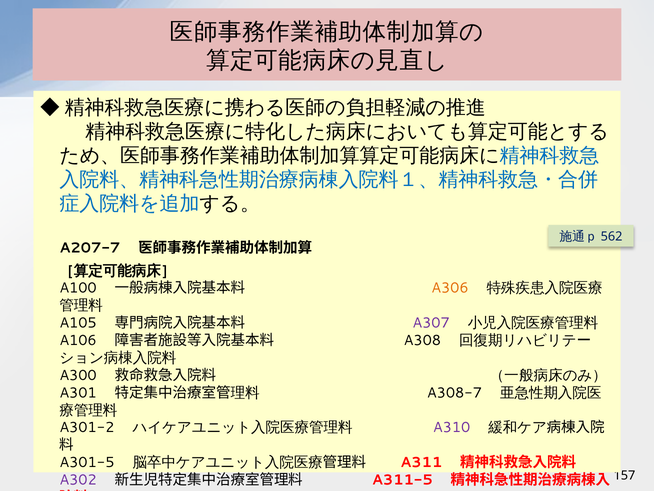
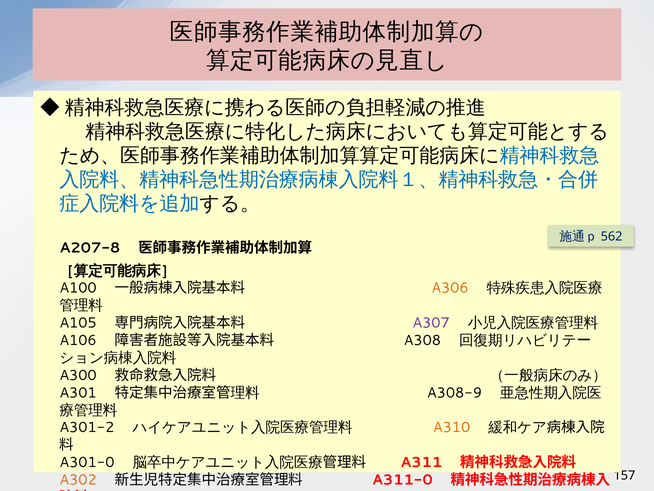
A207-7: A207-7 -> A207-8 (90, 247)
A308-7: A308-7 -> A308-9 (454, 392)
A310 colour: purple -> orange (452, 427)
A301-5: A301-5 -> A301-0 (87, 462)
A302 colour: purple -> orange (78, 480)
A311-5: A311-5 -> A311-0 (402, 480)
